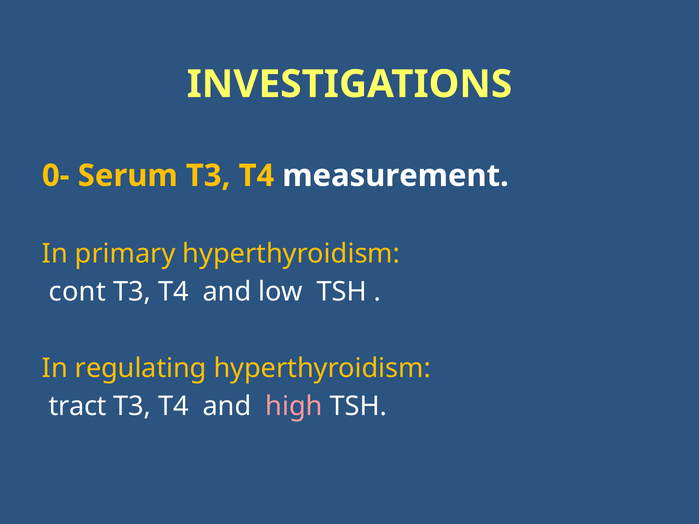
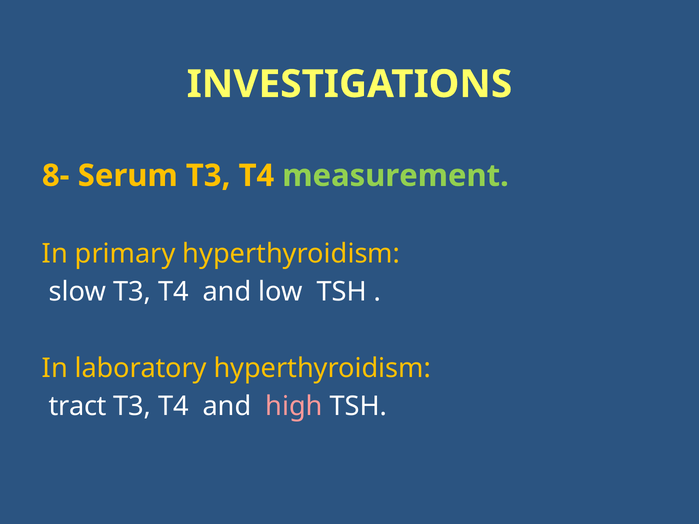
0-: 0- -> 8- (56, 176)
measurement colour: white -> light green (396, 176)
cont: cont -> slow (78, 292)
regulating: regulating -> laboratory (141, 368)
